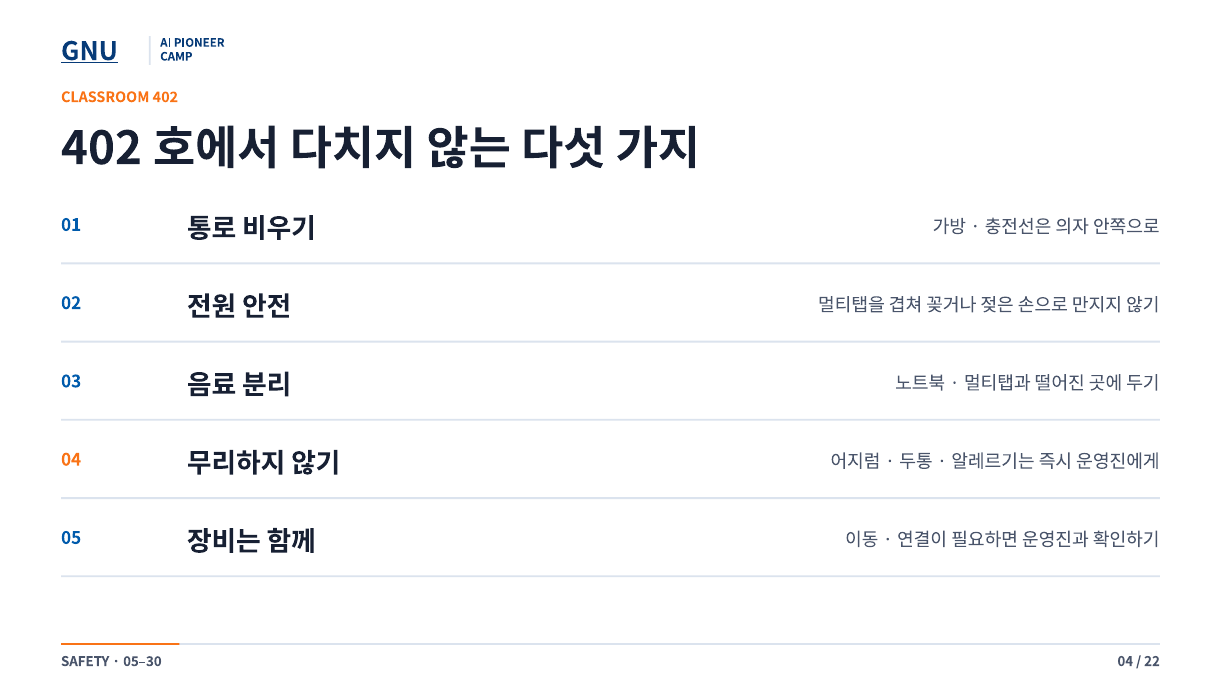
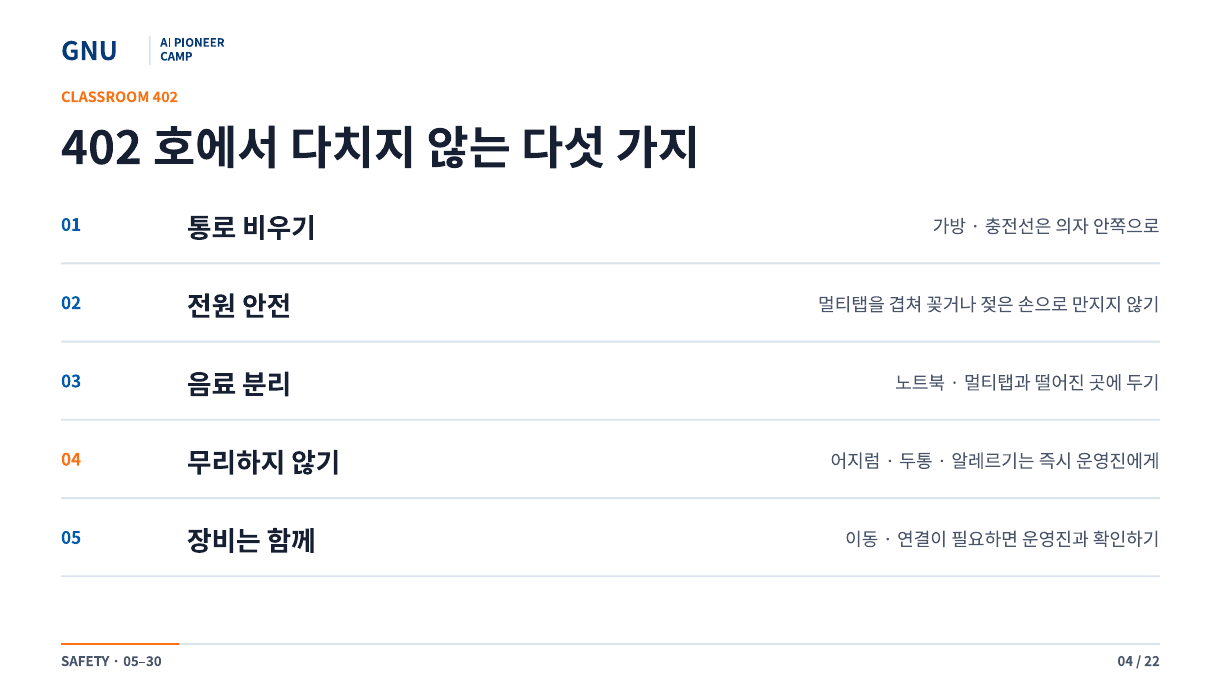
GNU underline: present -> none (89, 52)
